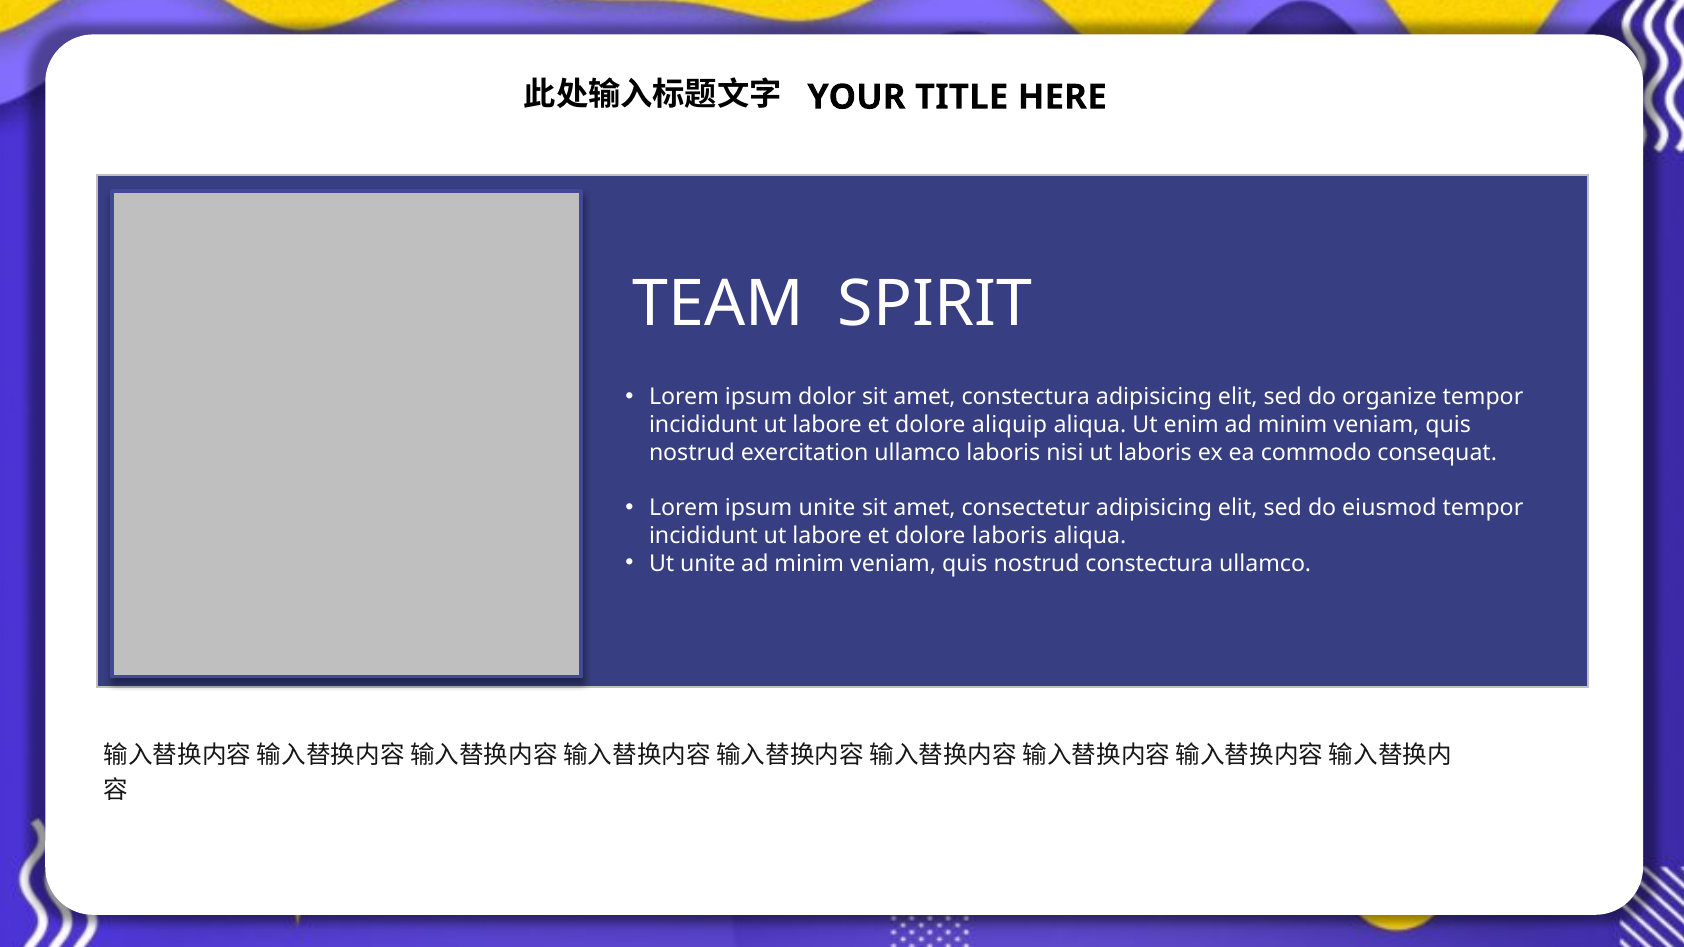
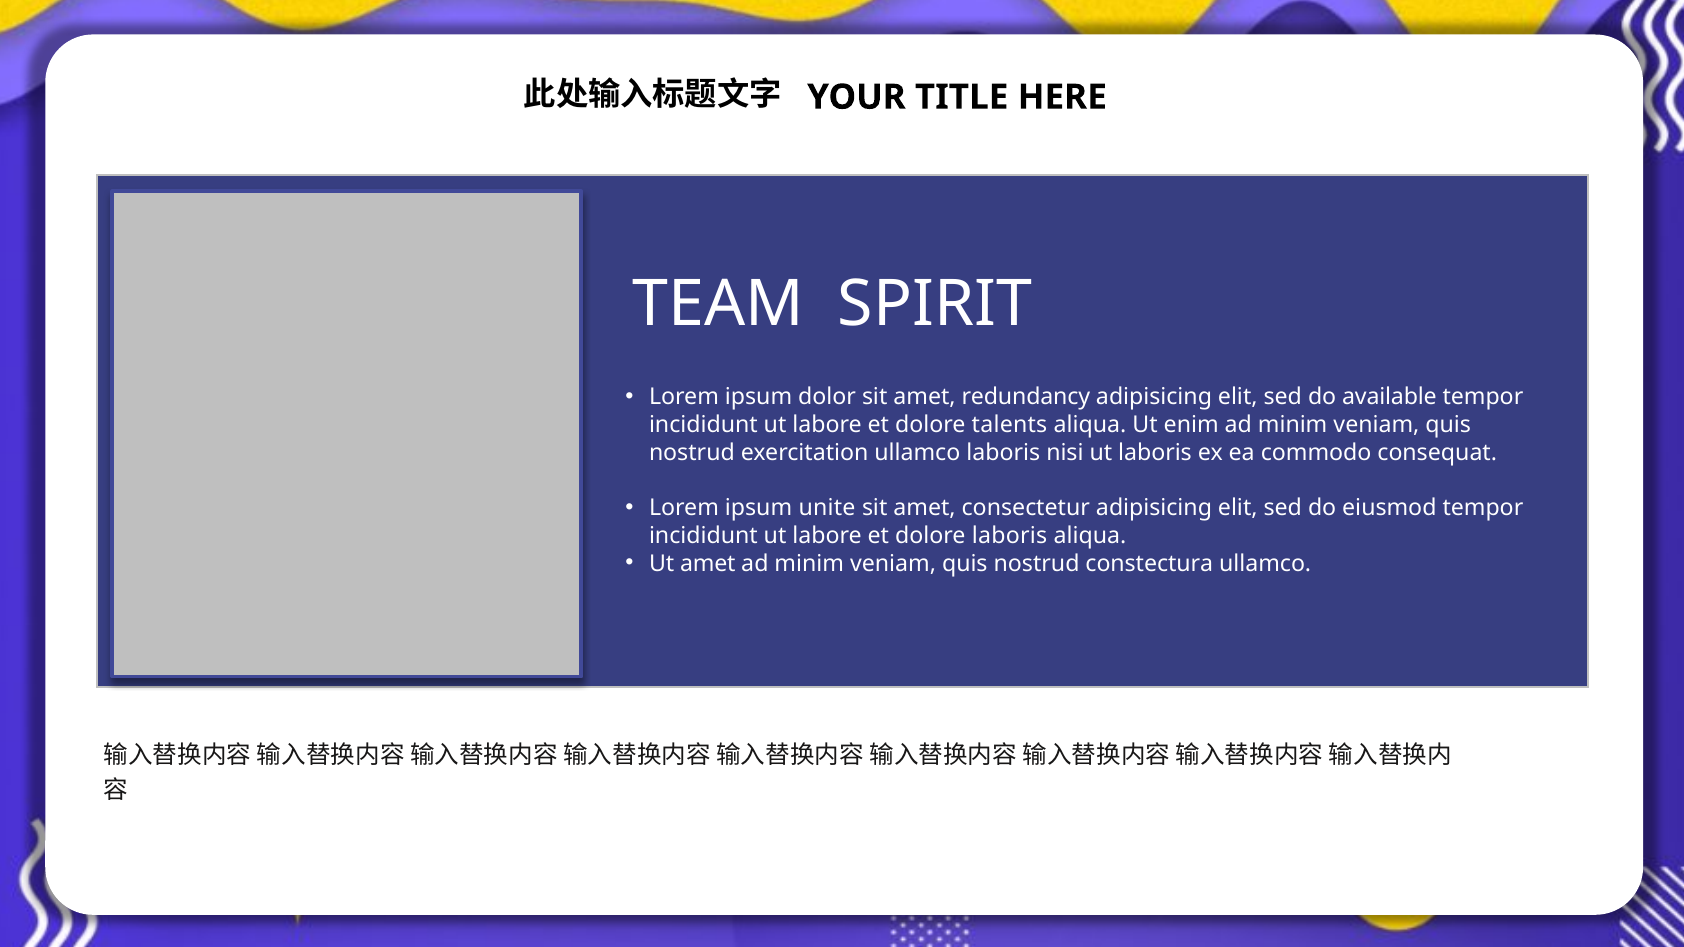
amet constectura: constectura -> redundancy (1026, 397)
organize: organize -> available (1389, 397)
aliquip: aliquip -> talents (1010, 425)
Ut unite: unite -> amet (708, 564)
